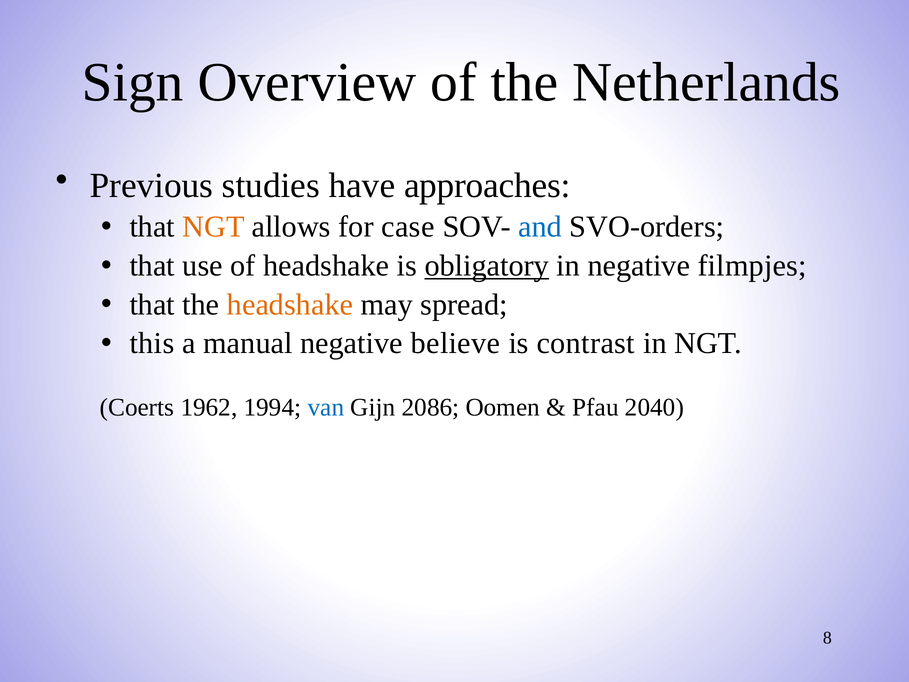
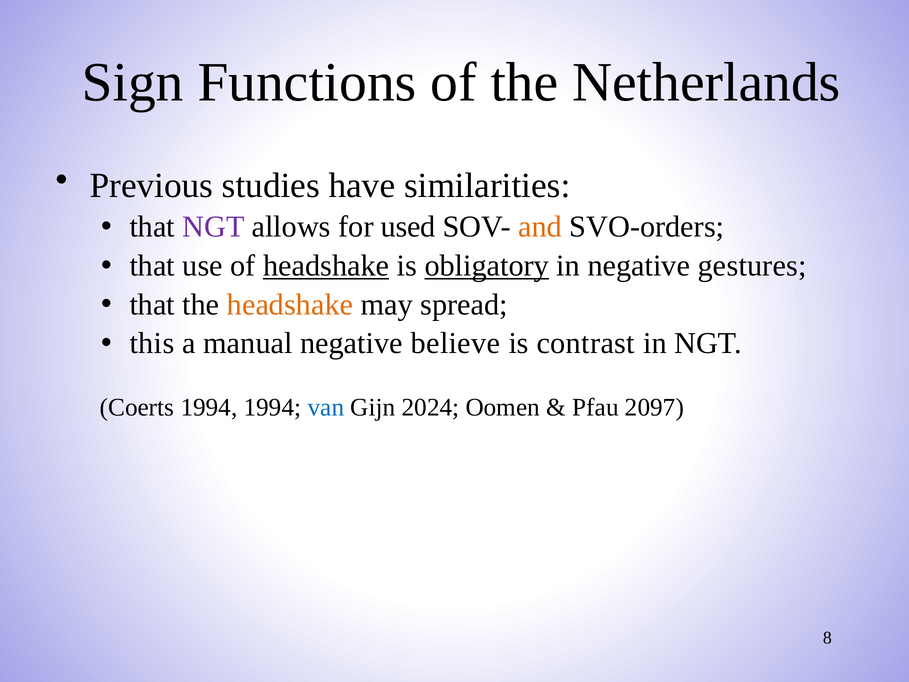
Overview: Overview -> Functions (307, 82)
approaches: approaches -> similarities (487, 185)
NGT colour: orange -> purple (213, 227)
case: case -> used (408, 227)
and colour: blue -> orange (540, 227)
headshake underline: none -> present (326, 266)
filmpjes: filmpjes -> gestures (752, 266)
Coerts 1962: 1962 -> 1994 (209, 407)
2086: 2086 -> 2024 (431, 407)
2040: 2040 -> 2097 (654, 407)
